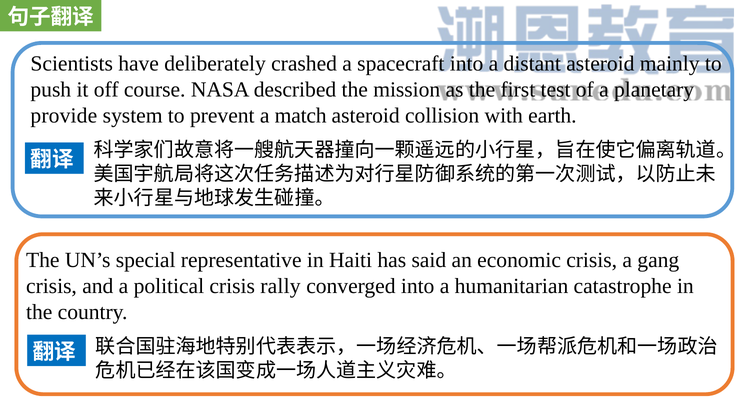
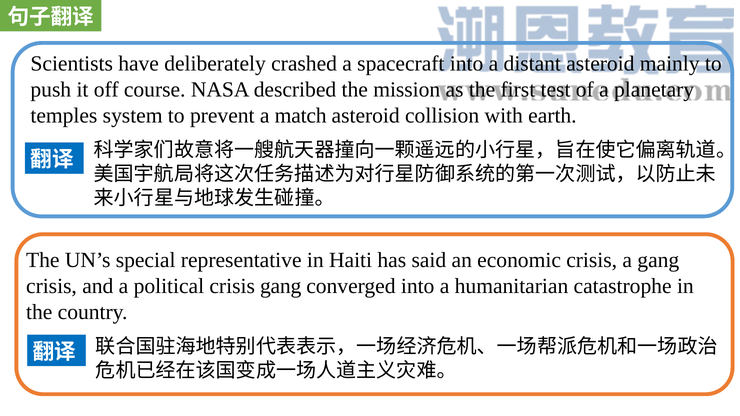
provide: provide -> temples (64, 116)
crisis rally: rally -> gang (281, 286)
